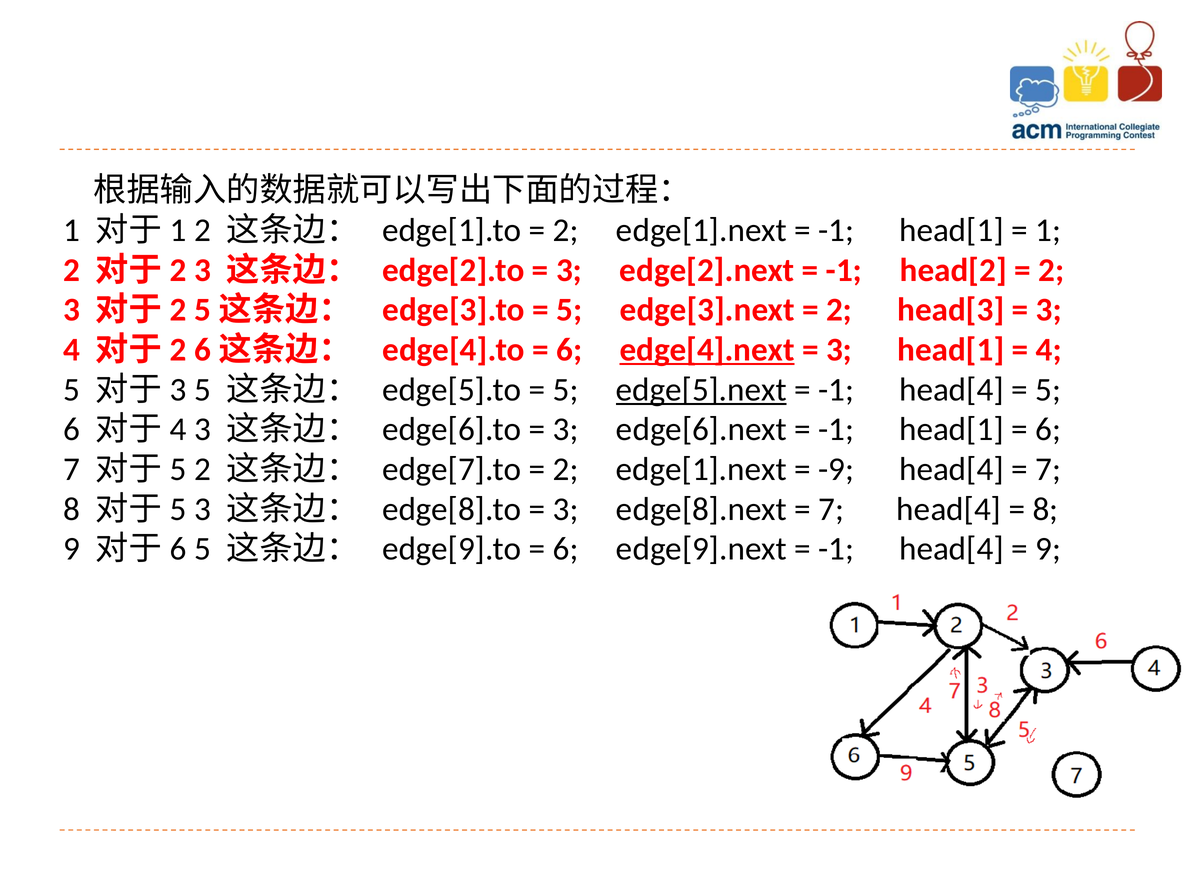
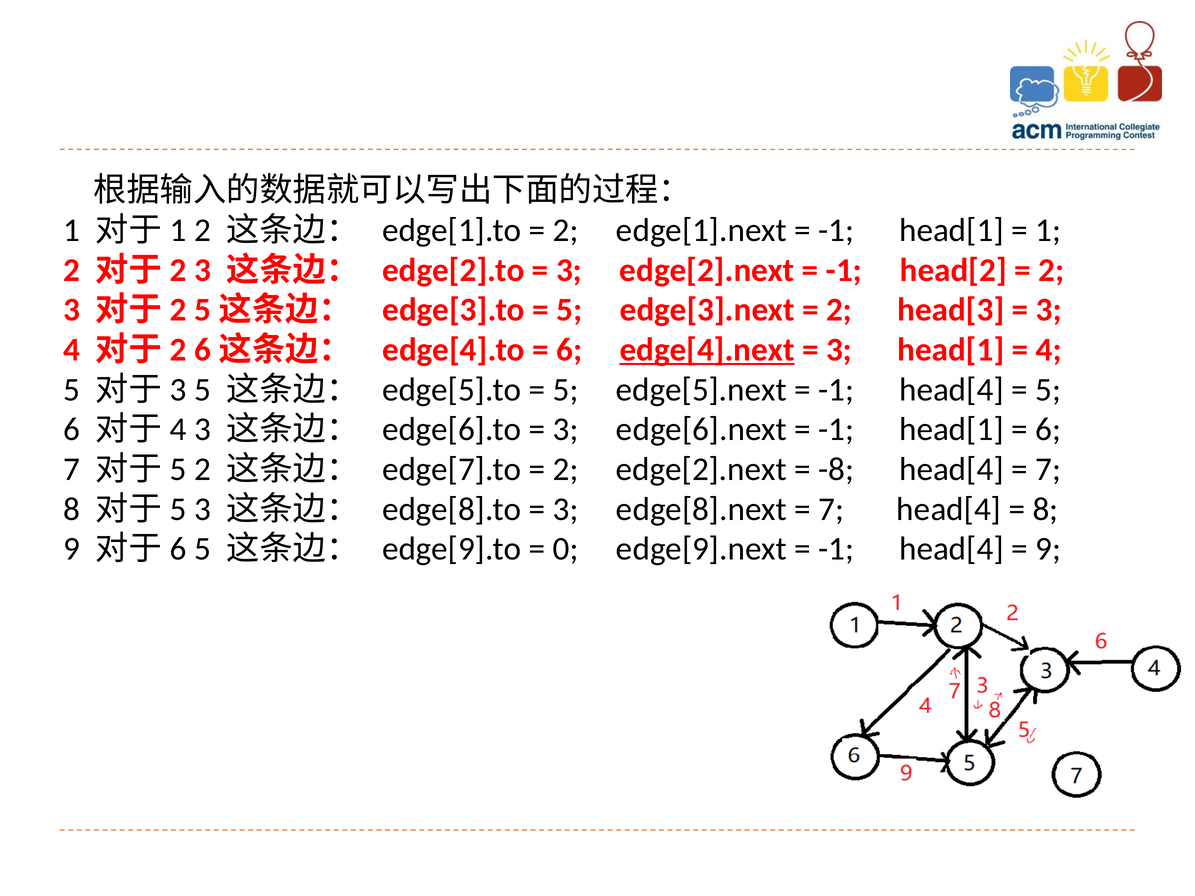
edge[5].next underline: present -> none (701, 390)
edge[1].next: edge[1].next -> edge[2].next (701, 469)
-9: -9 -> -8 (836, 469)
6: 6 -> 0 (566, 549)
